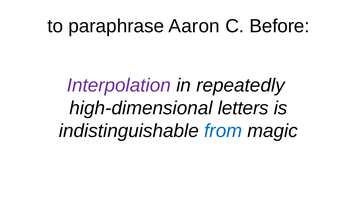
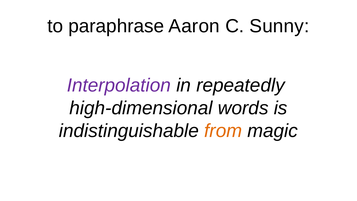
Before: Before -> Sunny (279, 26)
letters: letters -> words (243, 108)
from colour: blue -> orange (223, 131)
